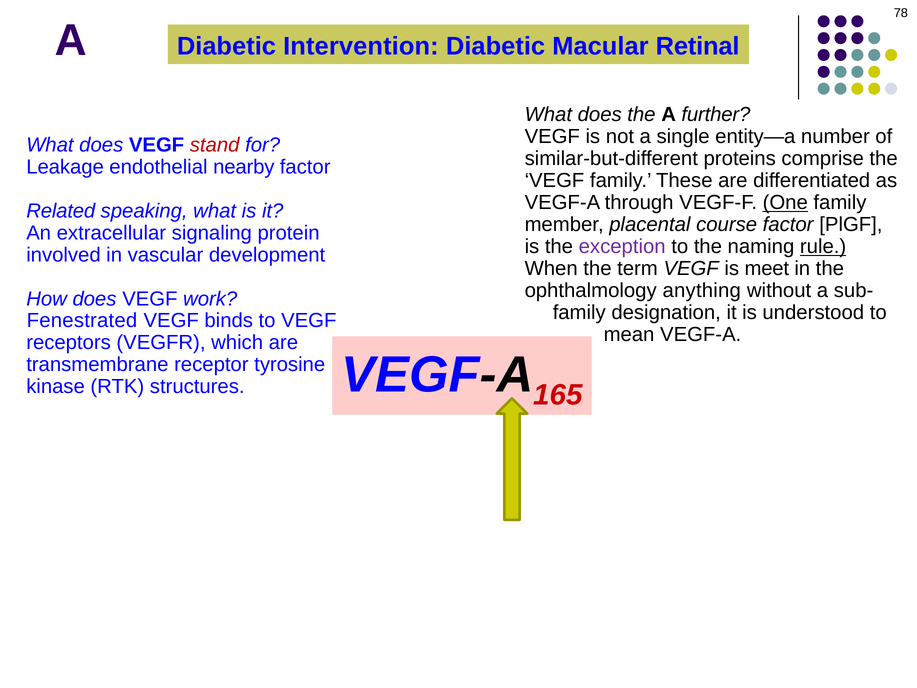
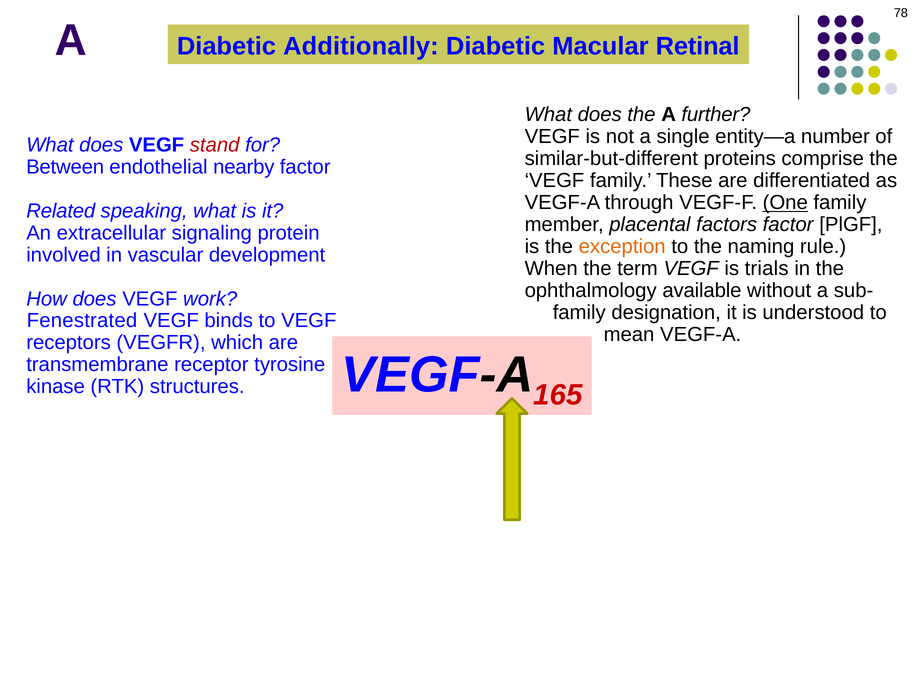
Intervention: Intervention -> Additionally (361, 46)
Leakage: Leakage -> Between (65, 167)
course: course -> factors (727, 225)
exception colour: purple -> orange (622, 247)
rule underline: present -> none (823, 247)
meet: meet -> trials (767, 269)
anything: anything -> available (702, 291)
